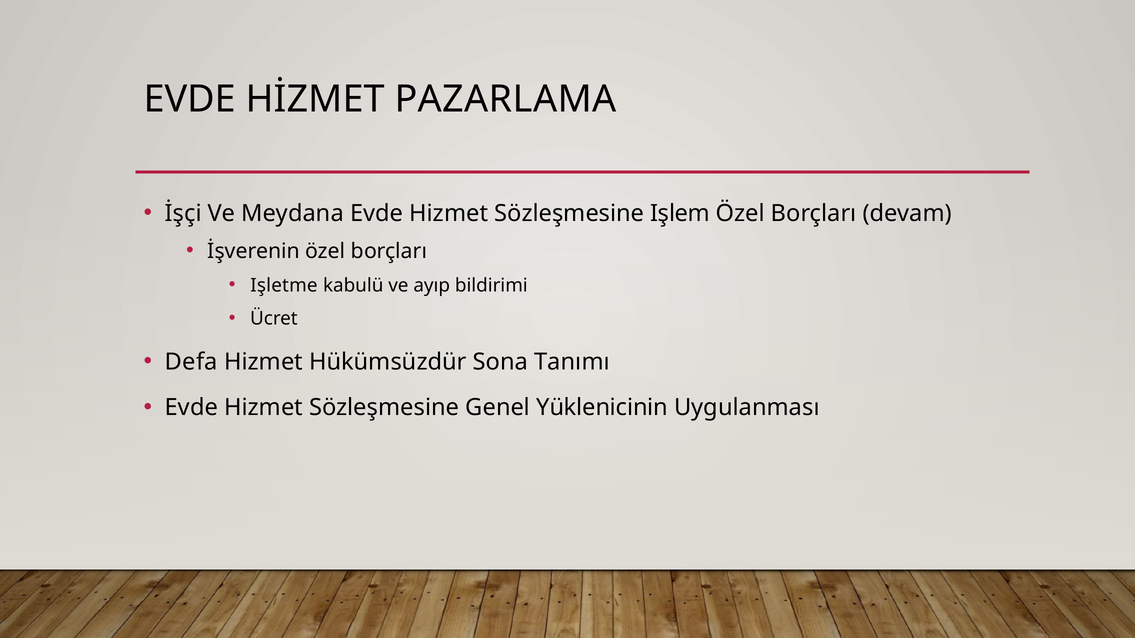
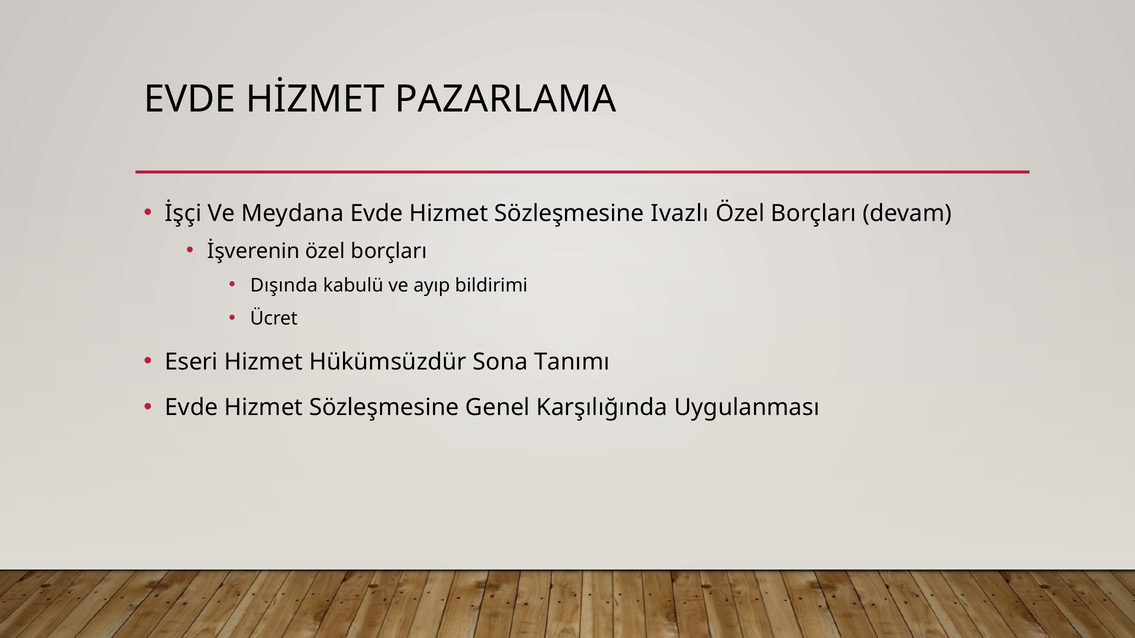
Işlem: Işlem -> Ivazlı (680, 213)
Işletme: Işletme -> Dışında (284, 286)
Defa: Defa -> Eseri (192, 362)
Yüklenicinin: Yüklenicinin -> Karşılığında (602, 408)
